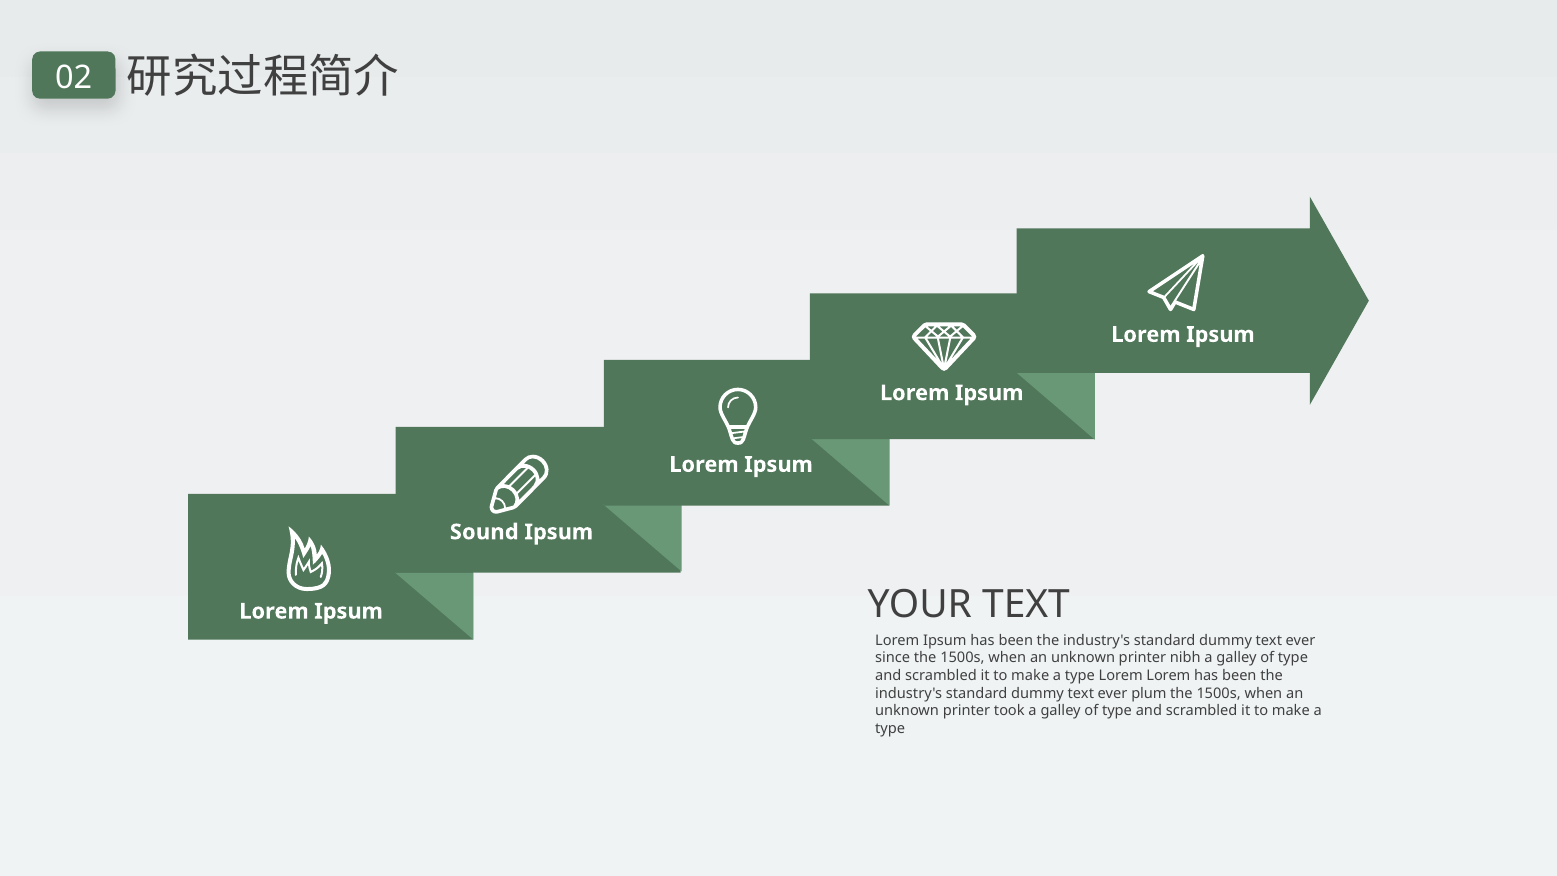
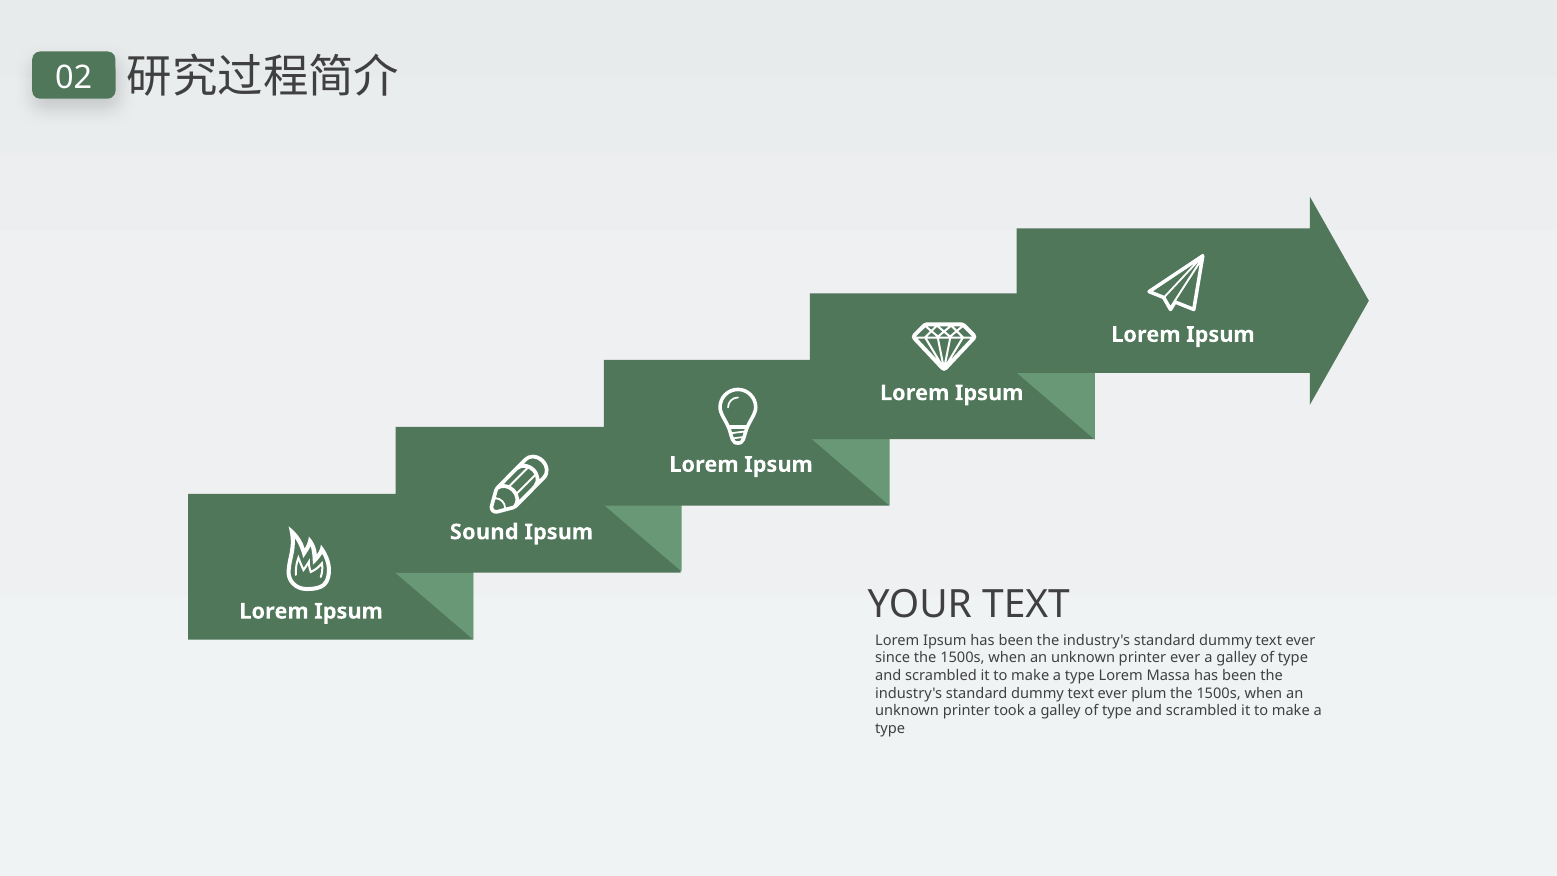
printer nibh: nibh -> ever (1185, 658)
Lorem Lorem: Lorem -> Massa (1168, 676)
